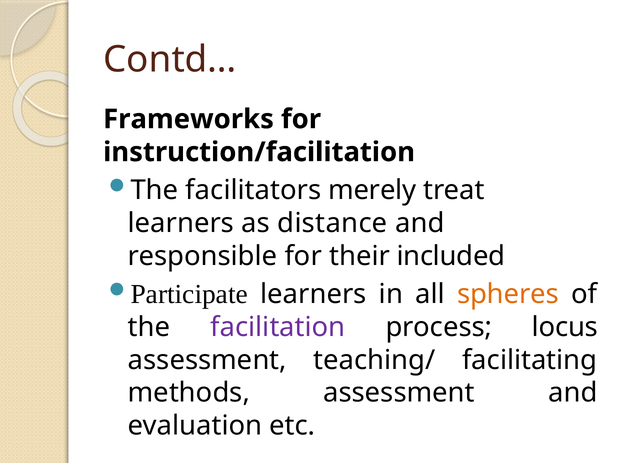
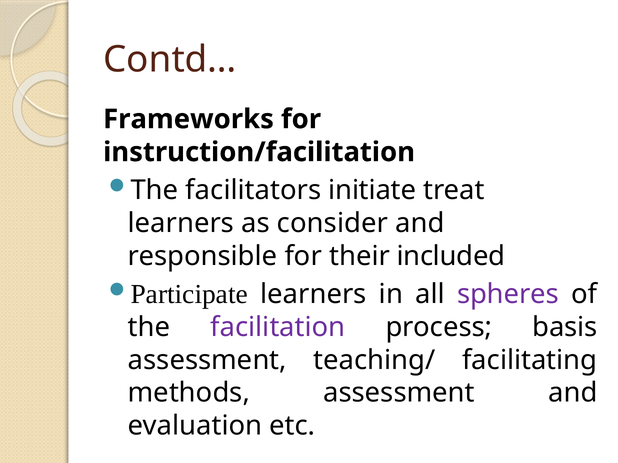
merely: merely -> initiate (372, 190)
distance: distance -> consider (333, 223)
spheres colour: orange -> purple (508, 294)
locus: locus -> basis (565, 327)
